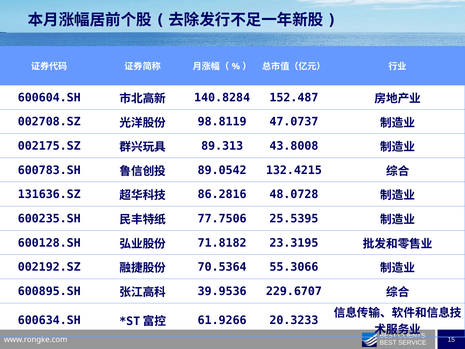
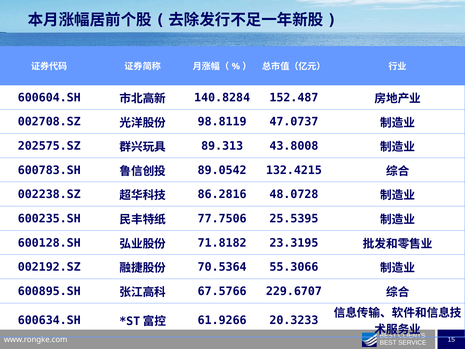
002175.SZ: 002175.SZ -> 202575.SZ (49, 146)
131636.SZ: 131636.SZ -> 002238.SZ (49, 194)
39.9536: 39.9536 -> 67.5766 (222, 291)
